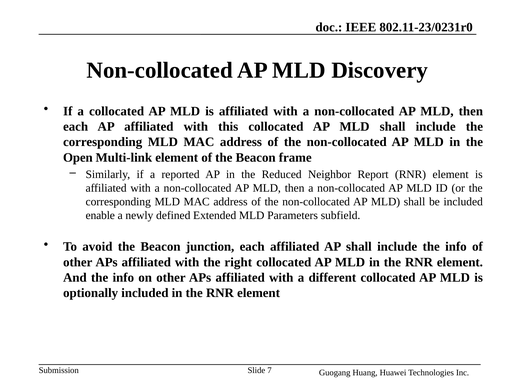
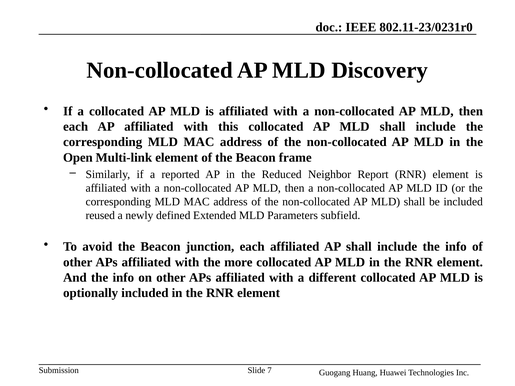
enable: enable -> reused (100, 216)
right: right -> more (238, 262)
